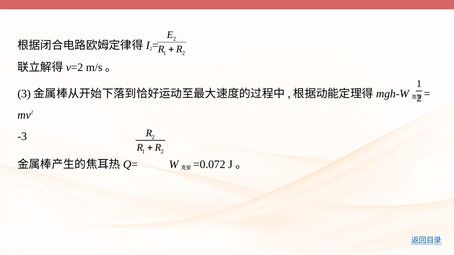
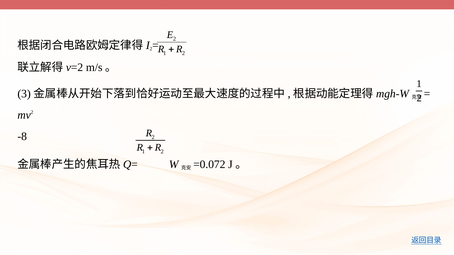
-3: -3 -> -8 (22, 136)
